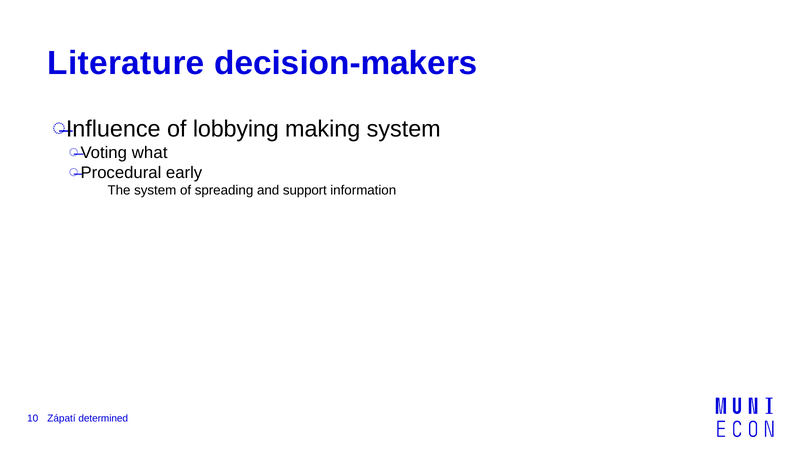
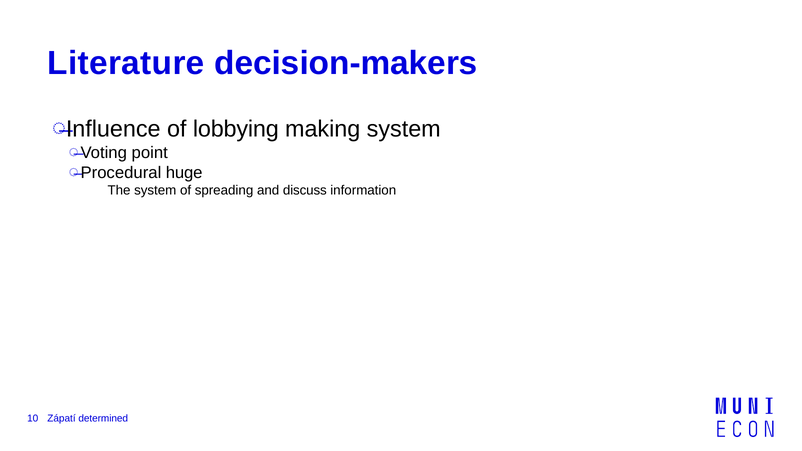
what: what -> point (150, 153)
early: early -> huge (184, 173)
support: support -> discuss (305, 190)
